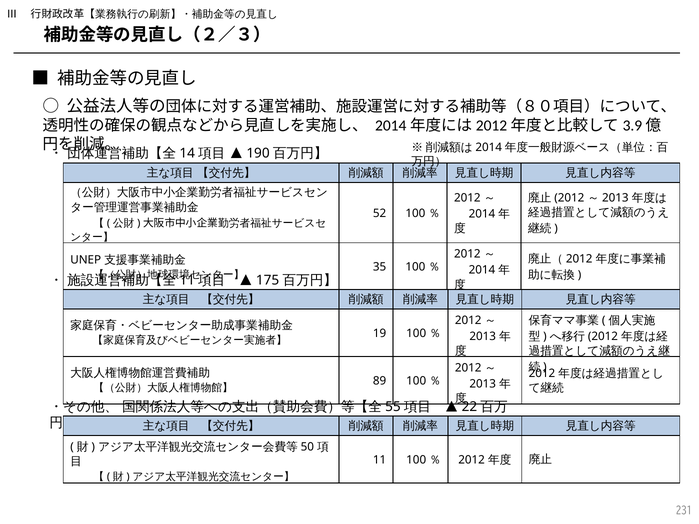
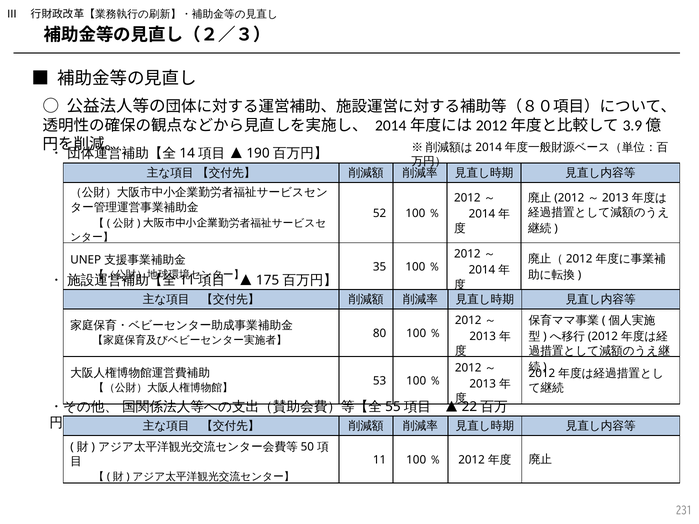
19: 19 -> 80 (380, 334)
89: 89 -> 53 (380, 381)
